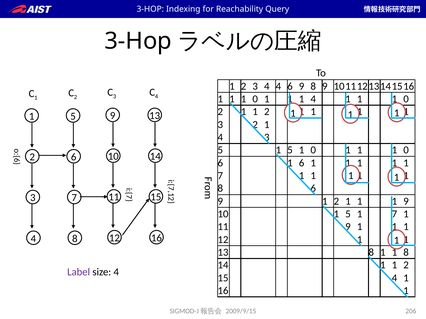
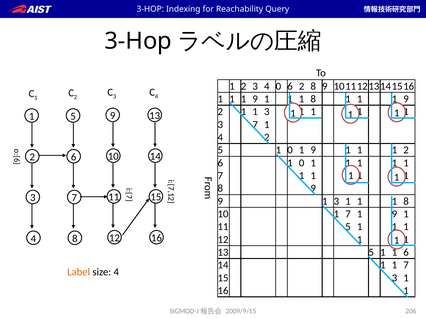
4 4: 4 -> 0 (278, 86)
9: 9 -> 2 (302, 86)
0: 0 -> 9 (255, 99)
4: 4 -> 8 (313, 99)
0: 0 -> 9 (406, 99)
2 1 1 2: 2 -> 3 (267, 112)
3 2: 2 -> 7 (255, 125)
4 3: 3 -> 2 (267, 138)
5 1 5: 5 -> 0 (290, 150)
0: 0 -> 9 (313, 150)
0: 0 -> 2 (406, 150)
6 1 6: 6 -> 0 (302, 163)
6: 6 -> 9 (313, 189)
9 1 2: 2 -> 3 (336, 202)
9: 9 -> 8 (406, 202)
10 1 5: 5 -> 7 (348, 214)
7: 7 -> 9 (394, 214)
11 9: 9 -> 5 (348, 227)
13 8: 8 -> 5 (371, 253)
8: 8 -> 6 (406, 253)
14 1 1 2: 2 -> 7 (406, 266)
Label colour: purple -> orange (79, 272)
15 4: 4 -> 3 (394, 278)
